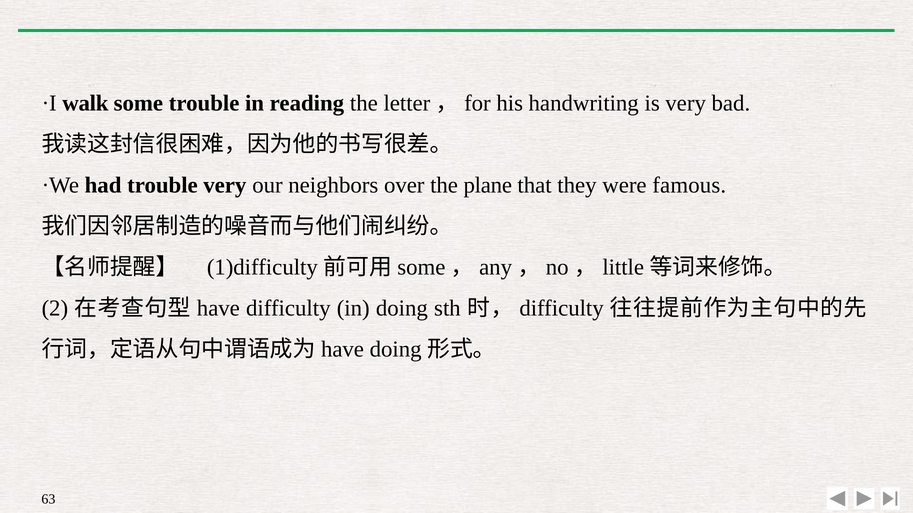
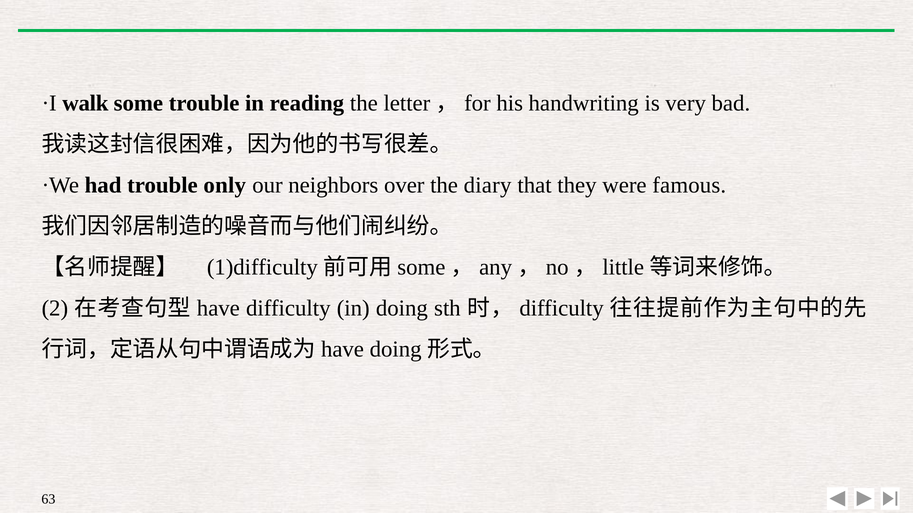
trouble very: very -> only (225, 185)
plane: plane -> diary (488, 185)
